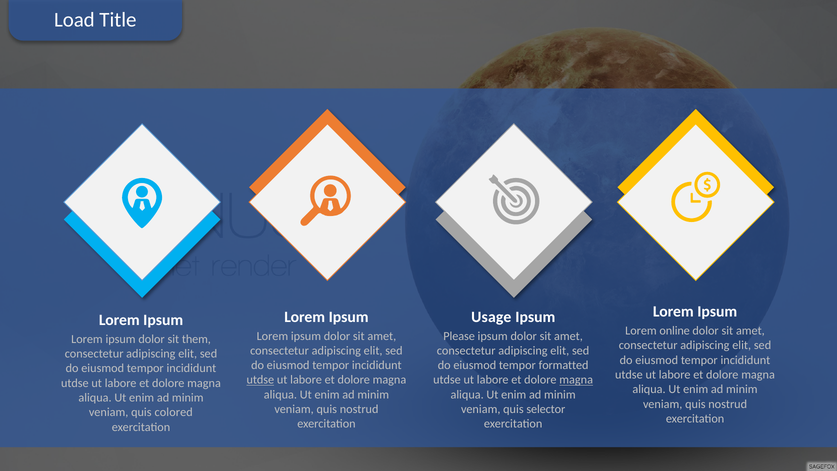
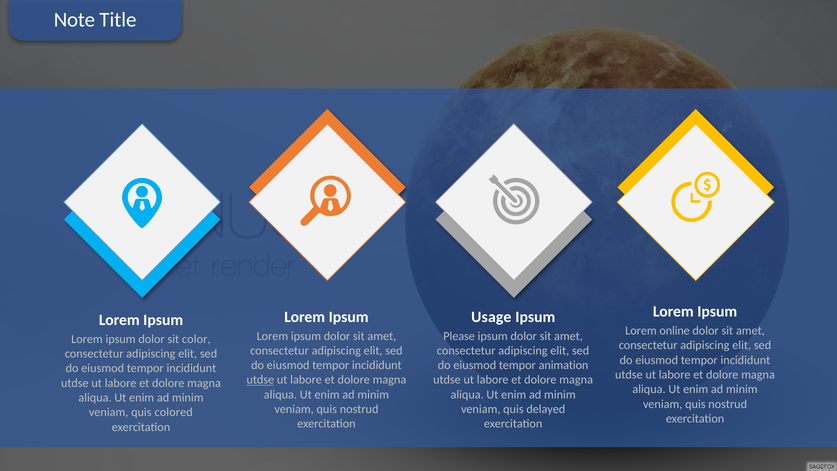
Load: Load -> Note (74, 20)
them: them -> color (196, 339)
formatted: formatted -> animation (564, 365)
magna underline: present -> none (576, 380)
selector: selector -> delayed (546, 409)
